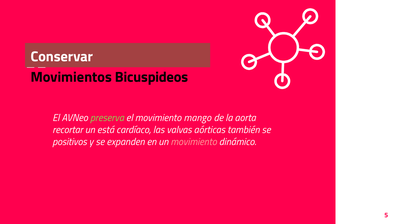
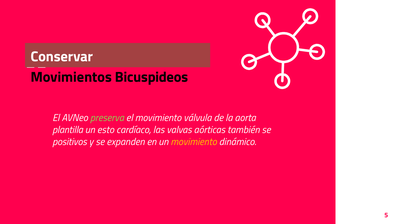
mango: mango -> válvula (198, 118)
recortar: recortar -> plantilla (68, 129)
está: está -> esto (106, 129)
movimiento colour: pink -> yellow (194, 141)
